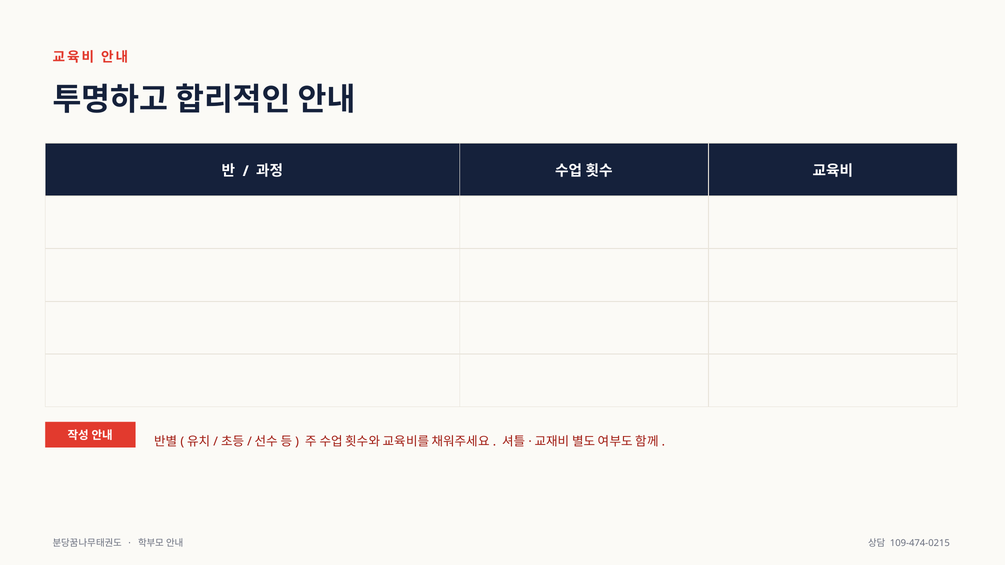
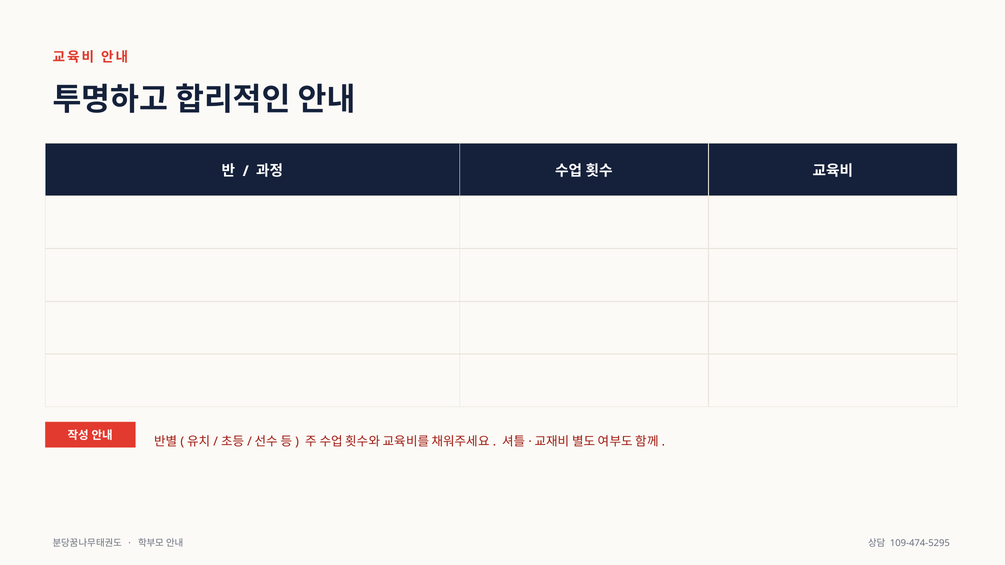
109-474-0215: 109-474-0215 -> 109-474-5295 (920, 543)
